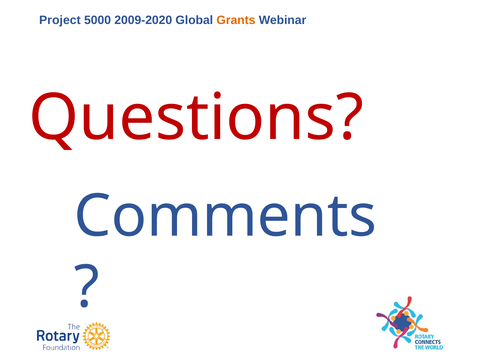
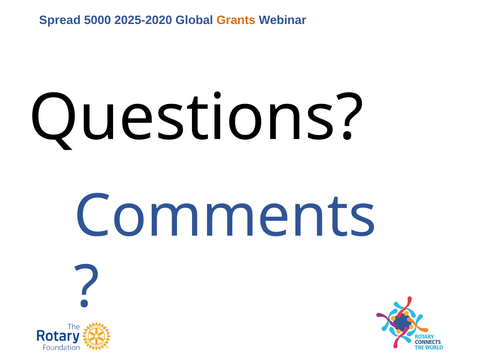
Project: Project -> Spread (60, 20)
2009-2020: 2009-2020 -> 2025-2020 (143, 20)
Questions colour: red -> black (196, 118)
